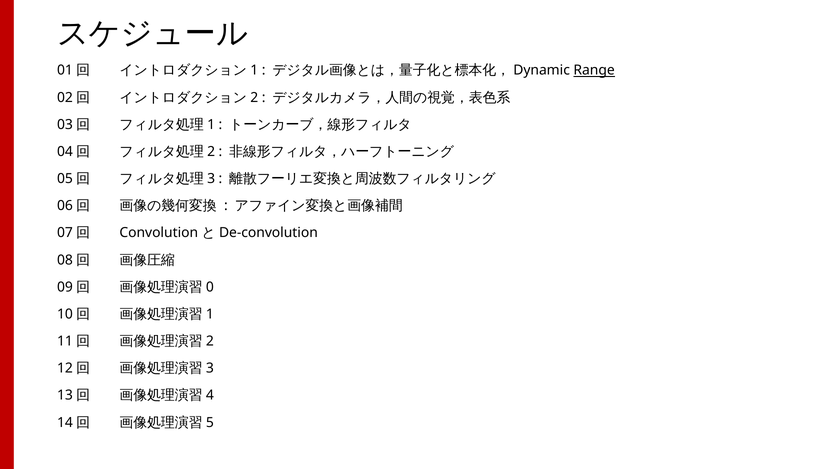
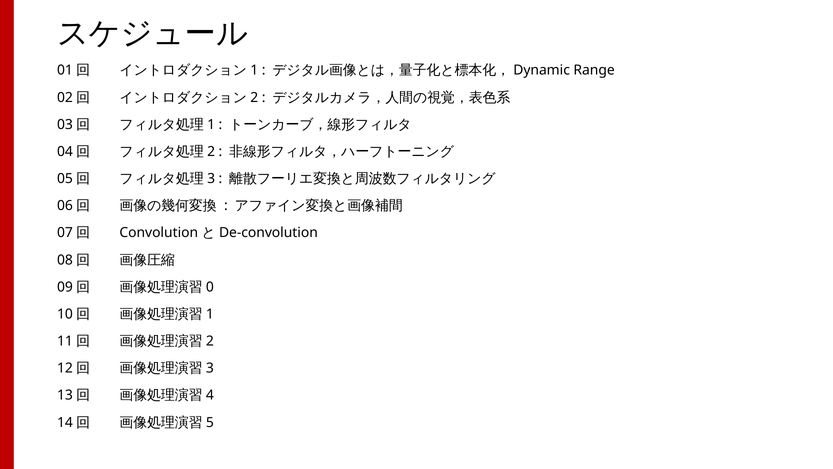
Range underline: present -> none (594, 70)
